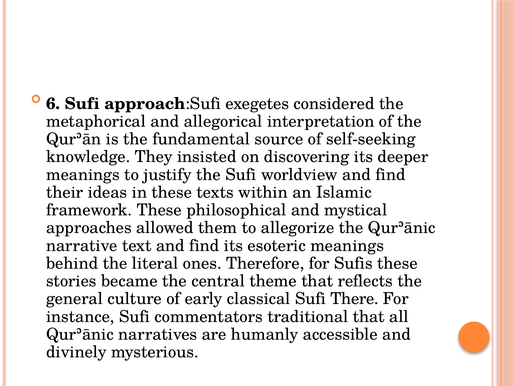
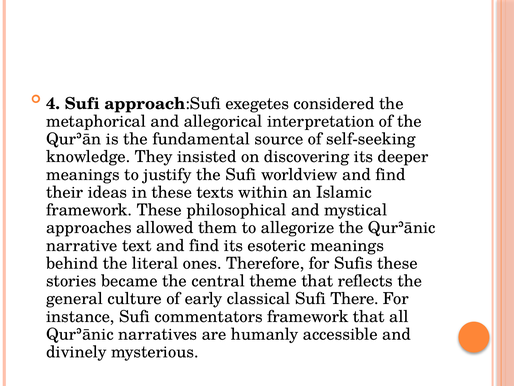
6: 6 -> 4 (53, 103)
commentators traditional: traditional -> framework (308, 316)
